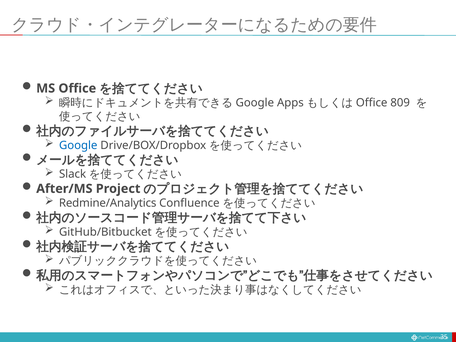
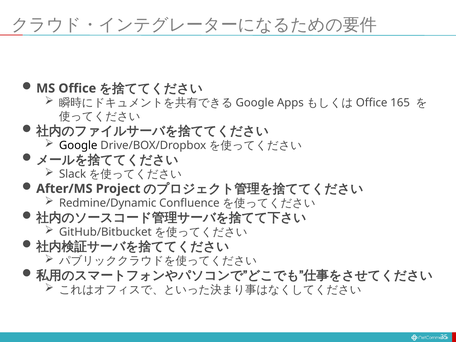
809: 809 -> 165 (400, 103)
Google colour: blue -> black (78, 145)
Redmine/Analytics: Redmine/Analytics -> Redmine/Dynamic (108, 203)
